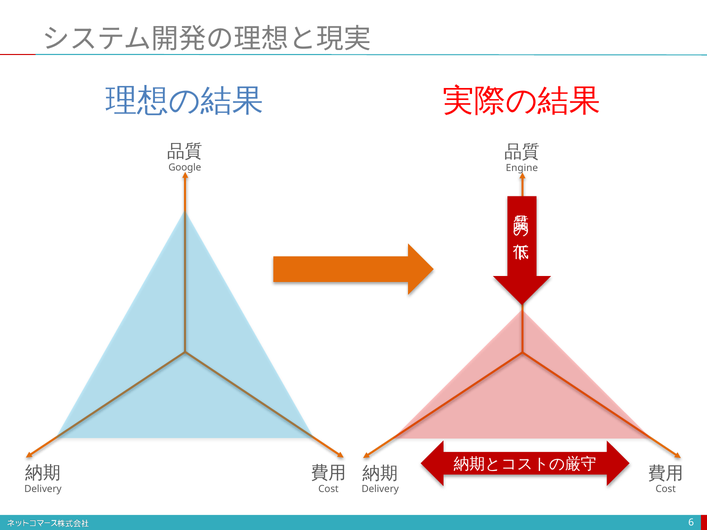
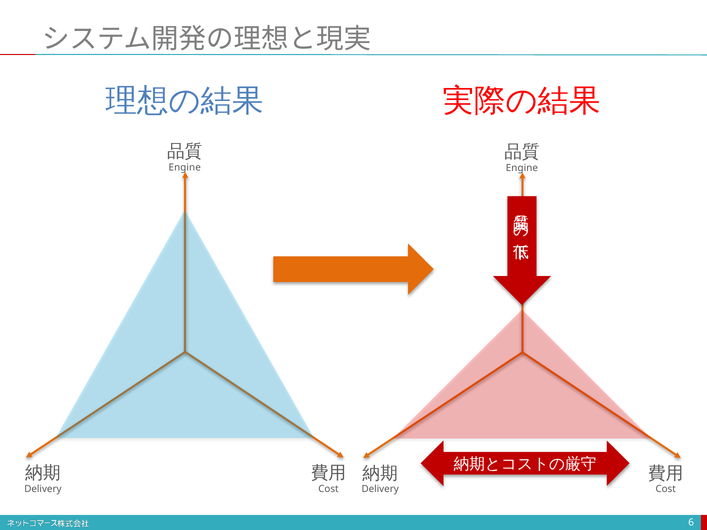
Google: Google -> Engine (185, 168)
